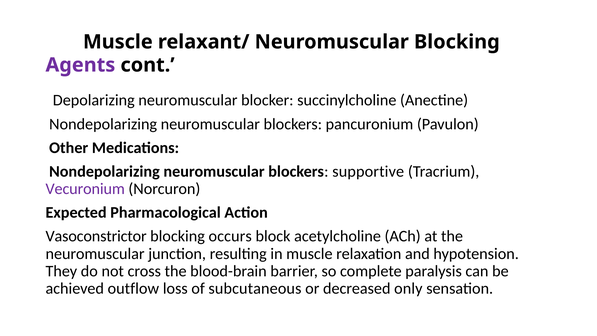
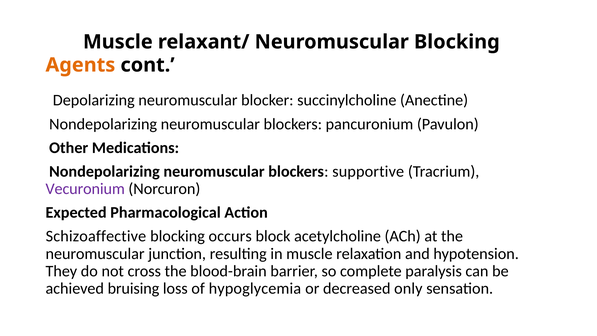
Agents colour: purple -> orange (80, 65)
Vasoconstrictor: Vasoconstrictor -> Schizoaffective (96, 236)
outflow: outflow -> bruising (133, 288)
subcutaneous: subcutaneous -> hypoglycemia (255, 288)
